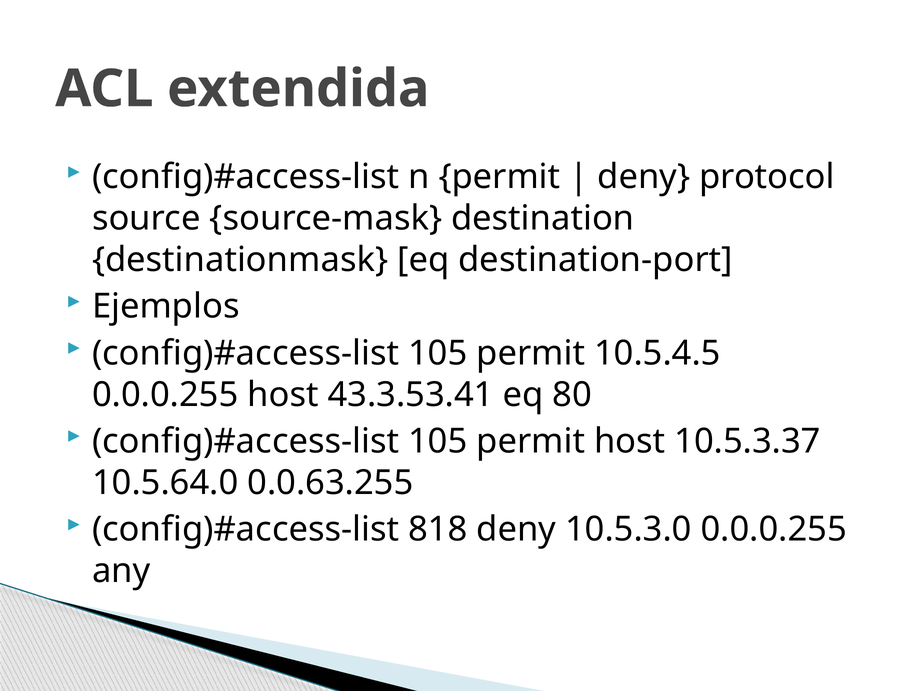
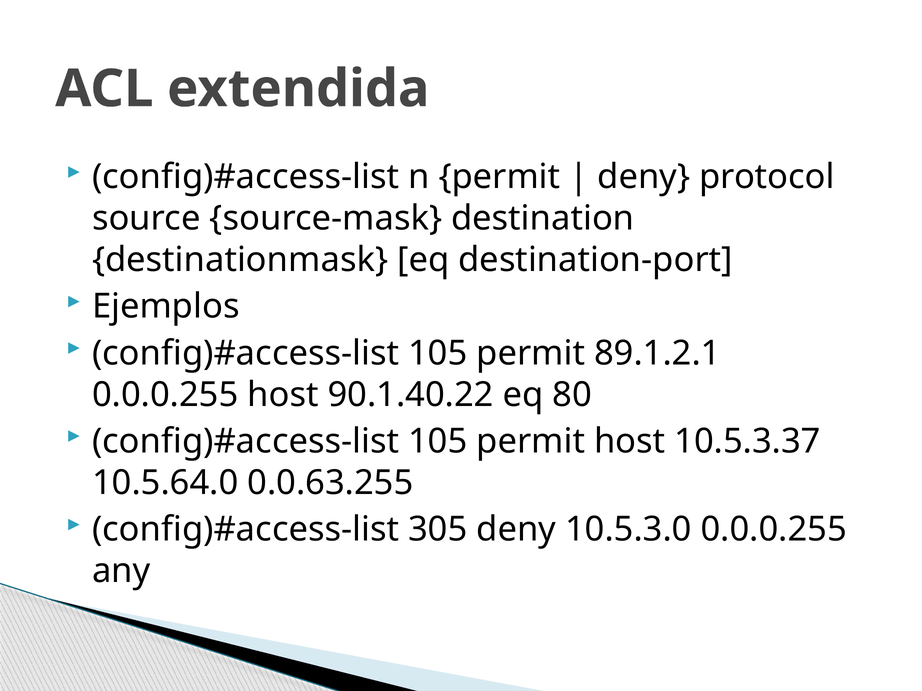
10.5.4.5: 10.5.4.5 -> 89.1.2.1 (657, 353)
43.3.53.41: 43.3.53.41 -> 90.1.40.22 (411, 395)
818: 818 -> 305 (438, 530)
